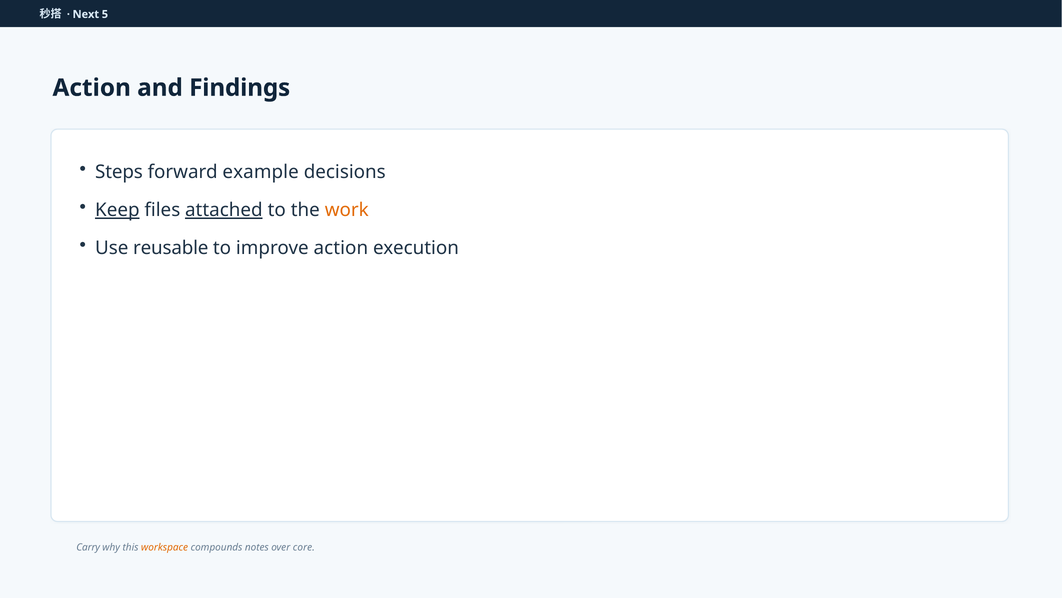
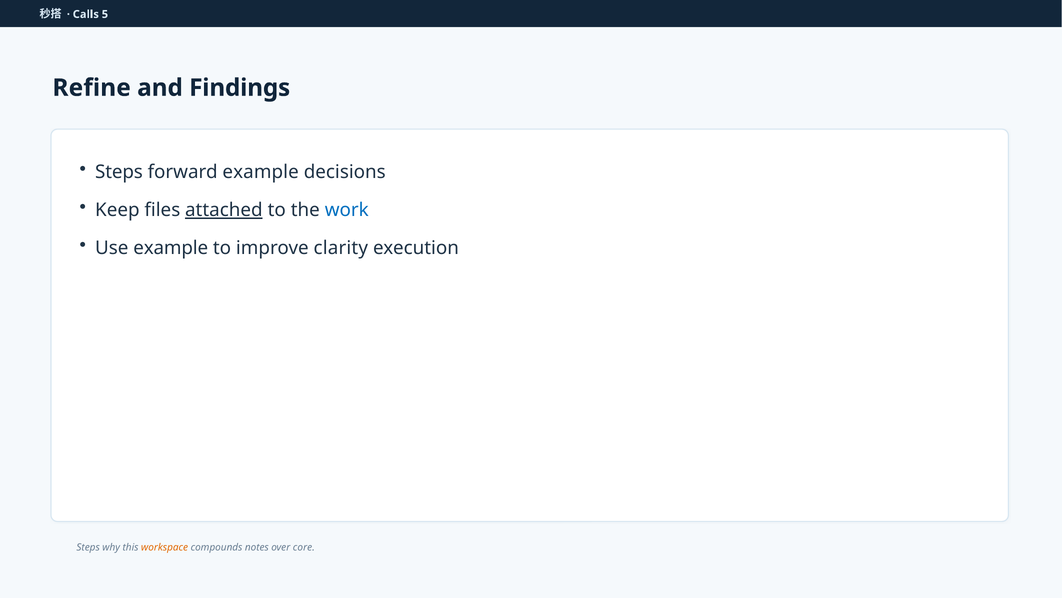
Next: Next -> Calls (86, 14)
Action: Action -> Refine (92, 88)
Keep underline: present -> none (117, 210)
work colour: orange -> blue (347, 210)
Use reusable: reusable -> example (171, 248)
improve action: action -> clarity (341, 248)
Carry: Carry -> Steps (88, 547)
